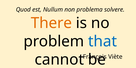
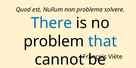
There colour: orange -> blue (51, 23)
